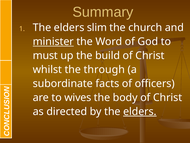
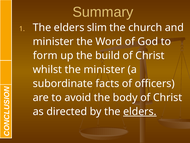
minister underline: present -> none (53, 41)
must: must -> form (45, 55)
the through: through -> minister (104, 69)
wives: wives -> avoid (78, 97)
